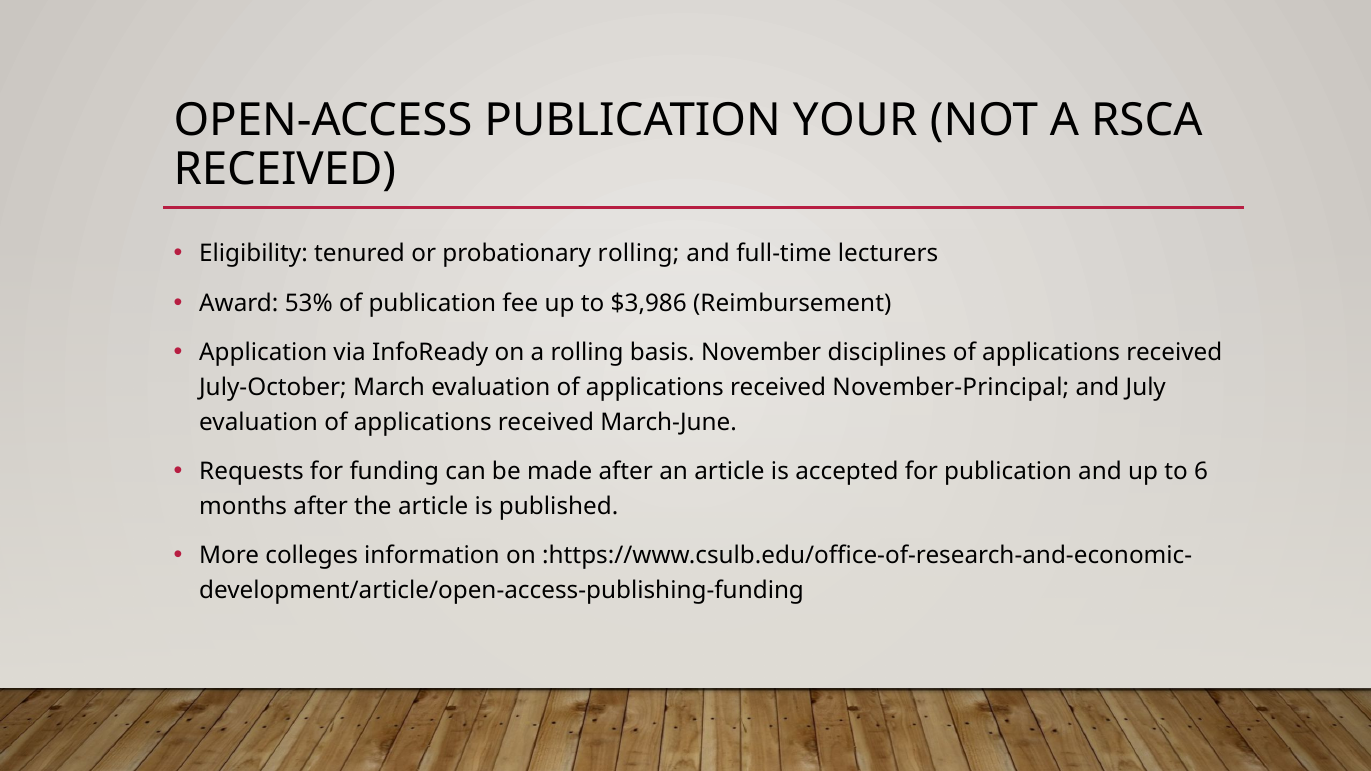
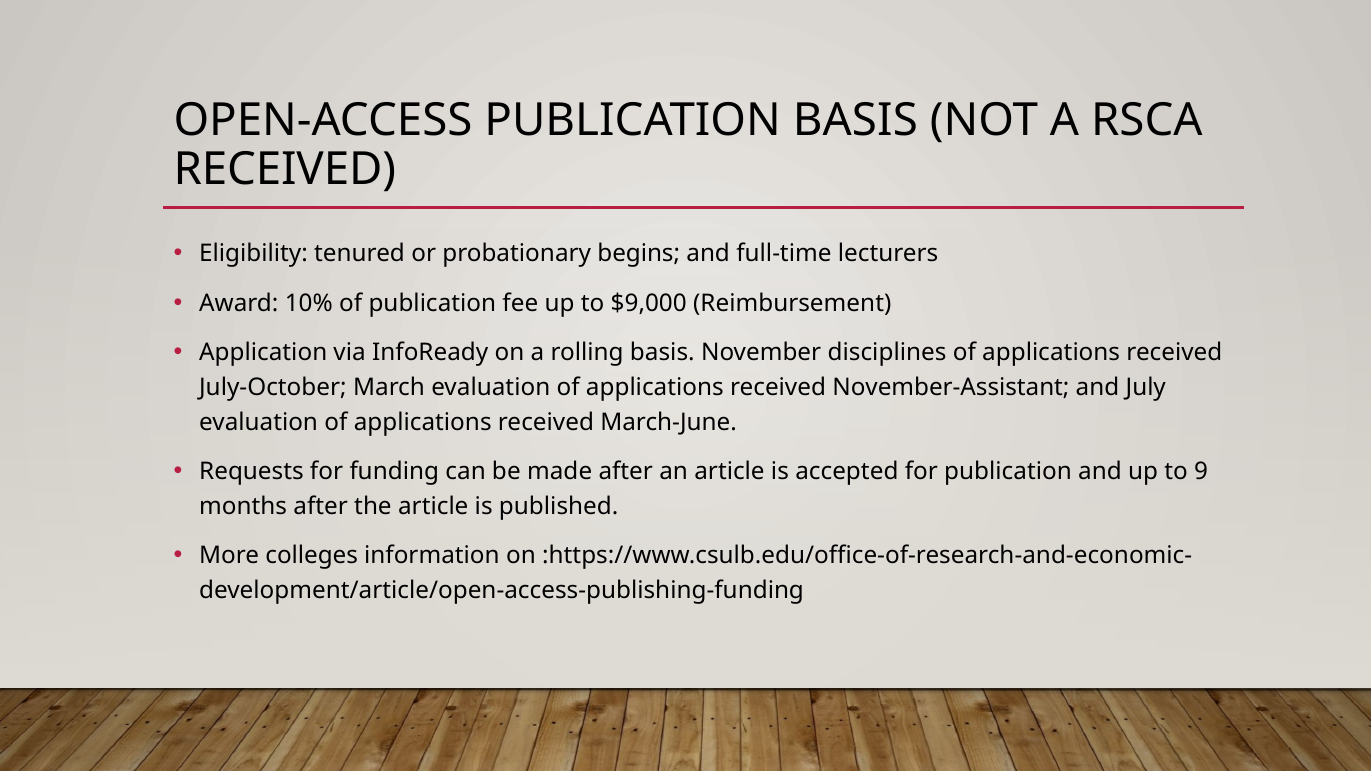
PUBLICATION YOUR: YOUR -> BASIS (855, 120)
probationary rolling: rolling -> begins (639, 254)
53%: 53% -> 10% (309, 303)
$3,986: $3,986 -> $9,000 (649, 303)
November-Principal: November-Principal -> November-Assistant (951, 387)
6: 6 -> 9 (1201, 472)
